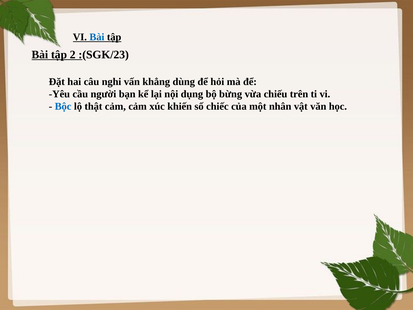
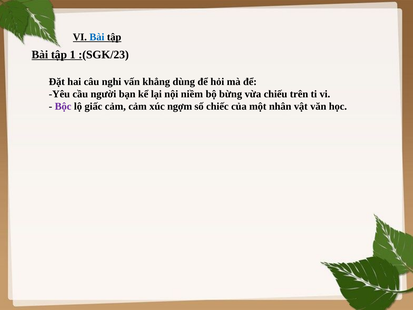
2: 2 -> 1 (73, 55)
dụng: dụng -> niềm (192, 94)
Bộc colour: blue -> purple (63, 106)
thật: thật -> giấc (93, 106)
khiến: khiến -> ngợm (180, 106)
